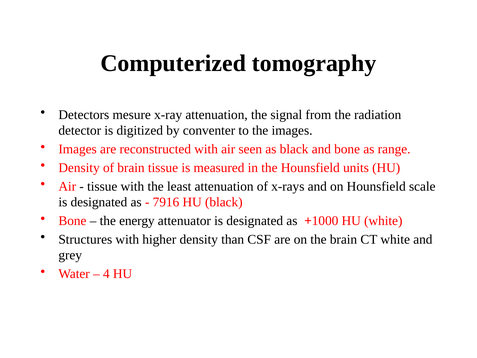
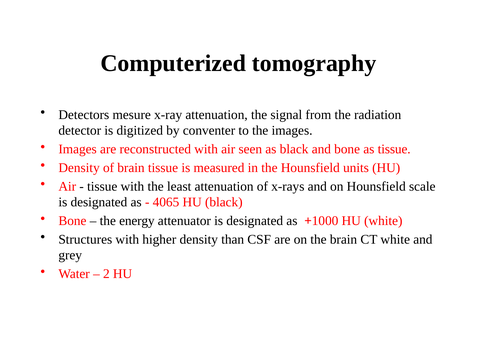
as range: range -> tissue (394, 149)
7916: 7916 -> 4065 (166, 202)
4: 4 -> 2 (106, 274)
